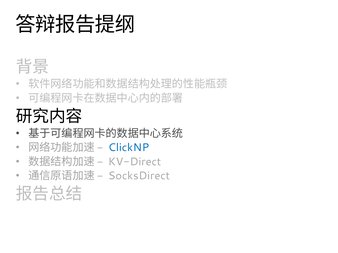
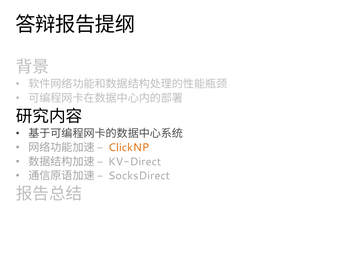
ClickNP colour: blue -> orange (129, 148)
